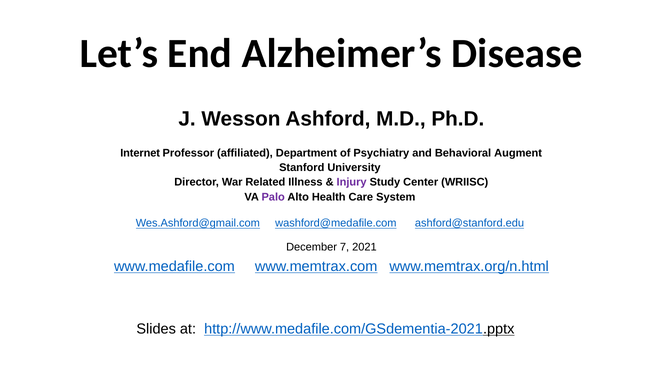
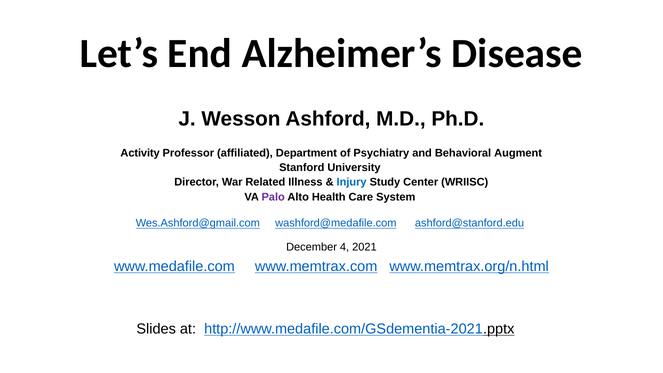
Internet: Internet -> Activity (140, 153)
Injury colour: purple -> blue (352, 182)
7: 7 -> 4 (345, 247)
